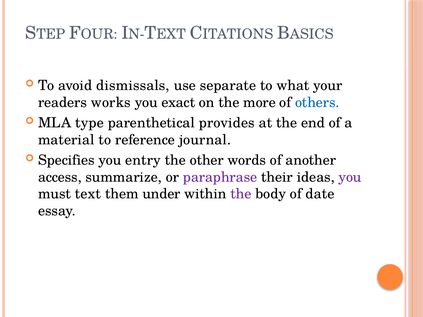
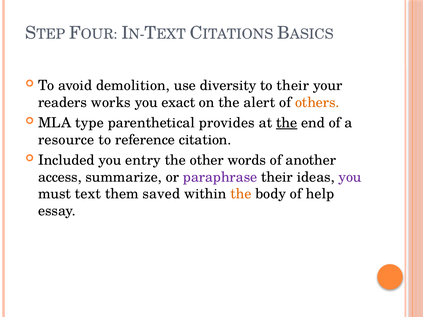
dismissals: dismissals -> demolition (133, 86)
separate: separate -> diversity (228, 86)
to what: what -> their (293, 86)
more: more -> alert (259, 102)
others colour: blue -> orange (317, 102)
the underline: none -> present (287, 123)
material: material -> resource (66, 140)
journal: journal -> citation (205, 140)
Specifies: Specifies -> Included (66, 160)
under: under -> saved (161, 194)
the colour: purple -> orange (241, 194)
date: date -> help (320, 194)
